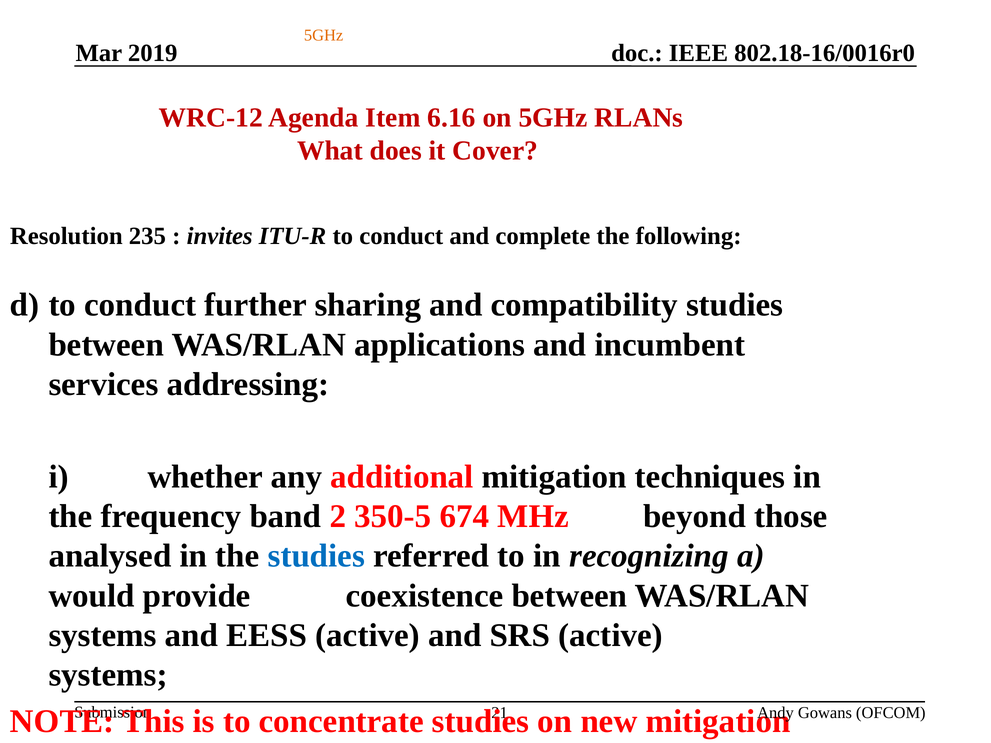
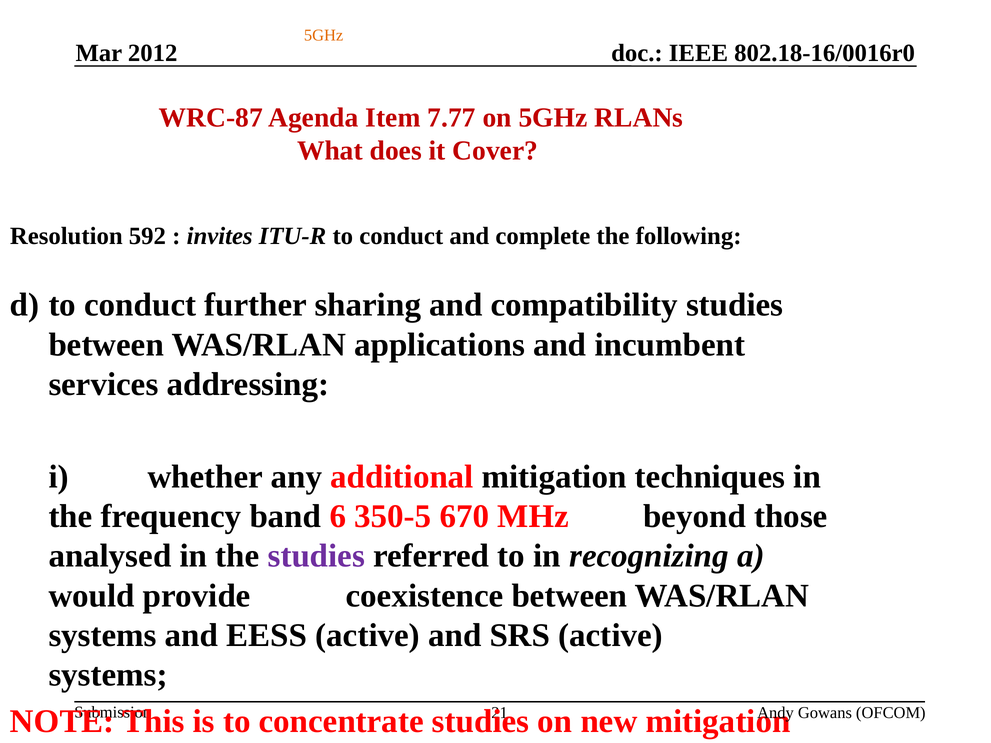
2019: 2019 -> 2012 (153, 53)
WRC-12: WRC-12 -> WRC-87 (211, 118)
6.16: 6.16 -> 7.77 (452, 118)
235: 235 -> 592 (147, 236)
2: 2 -> 6 (338, 517)
674: 674 -> 670 (464, 517)
studies colour: blue -> purple (316, 556)
